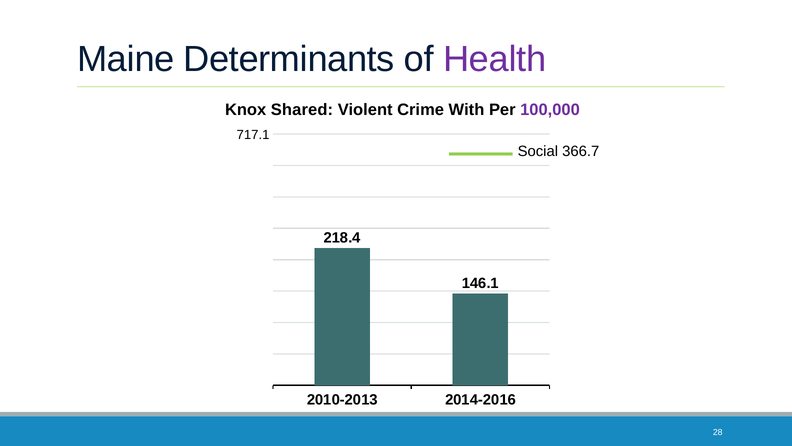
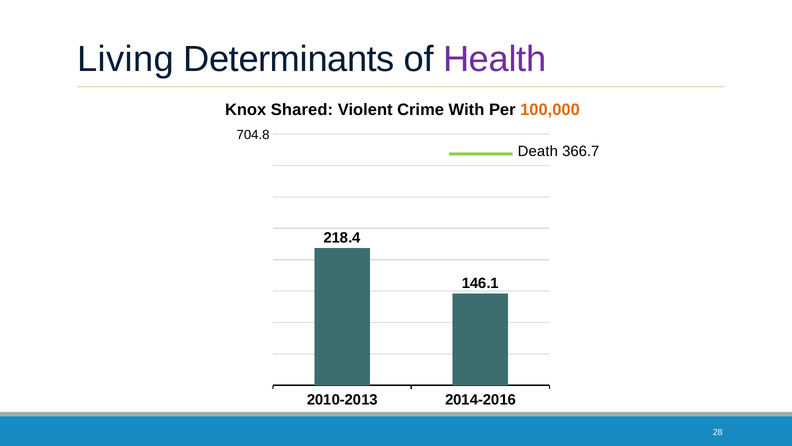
Maine: Maine -> Living (125, 59)
100,000 colour: purple -> orange (550, 110)
717.1: 717.1 -> 704.8 (253, 135)
Social: Social -> Death (538, 151)
